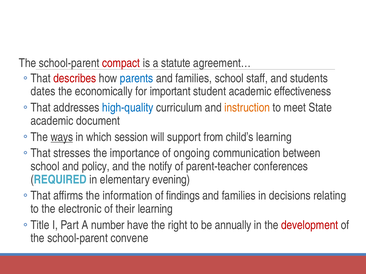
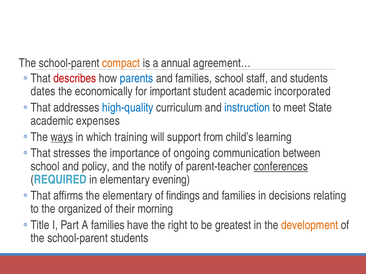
compact colour: red -> orange (121, 63)
statute: statute -> annual (176, 63)
effectiveness: effectiveness -> incorporated (302, 92)
instruction colour: orange -> blue (247, 108)
document: document -> expenses (98, 121)
session: session -> training (131, 137)
conferences underline: none -> present (281, 167)
the information: information -> elementary (128, 196)
electronic: electronic -> organized (80, 209)
their learning: learning -> morning (155, 209)
A number: number -> families (108, 225)
annually: annually -> greatest (233, 225)
development colour: red -> orange (310, 225)
school-parent convene: convene -> students (130, 239)
